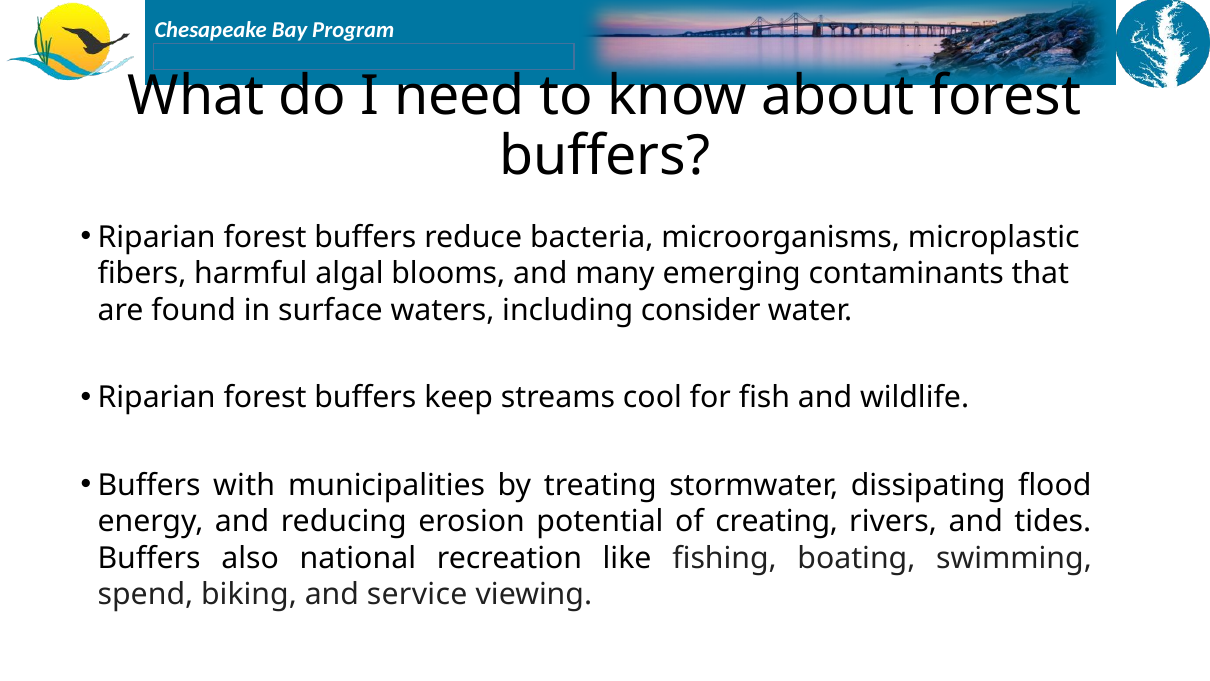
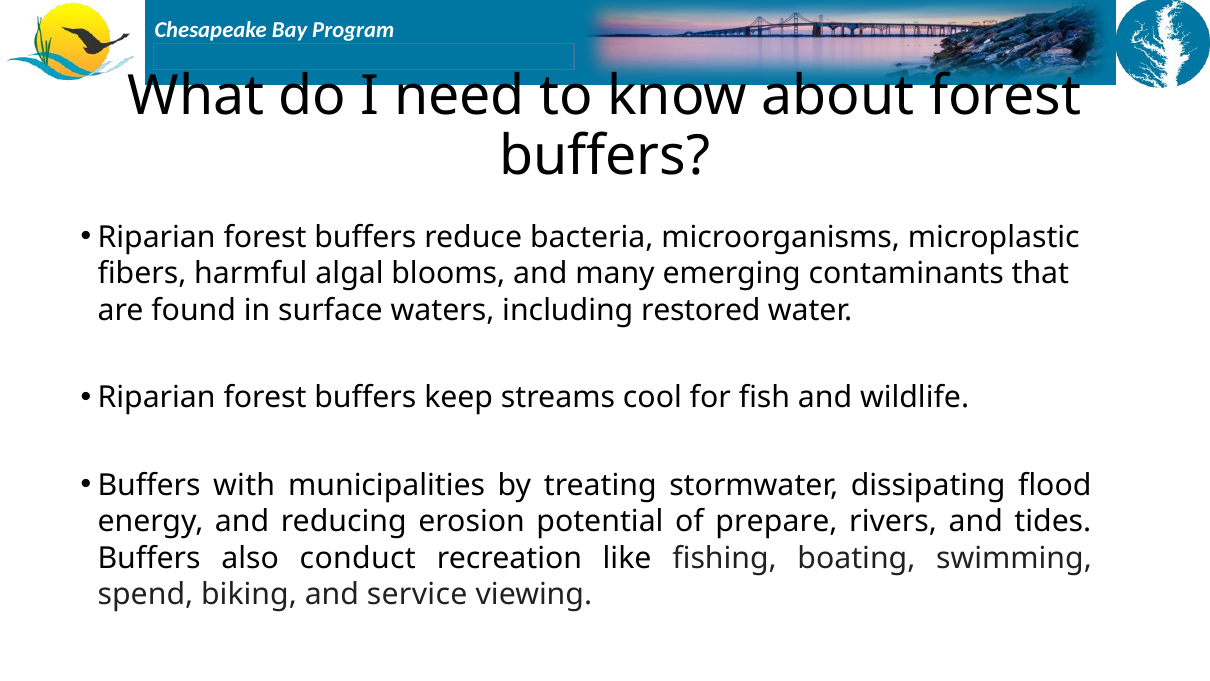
consider: consider -> restored (701, 310)
creating: creating -> prepare (776, 522)
national: national -> conduct (358, 558)
